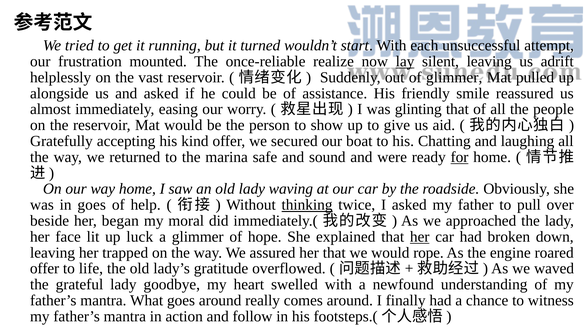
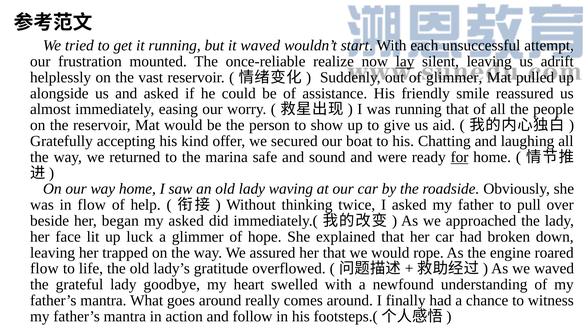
it turned: turned -> waved (260, 45)
was glinting: glinting -> running (418, 109)
in goes: goes -> flow (92, 205)
thinking underline: present -> none (307, 205)
my moral: moral -> asked (186, 221)
her underline: present -> none (420, 237)
offer: offer -> flow (44, 268)
